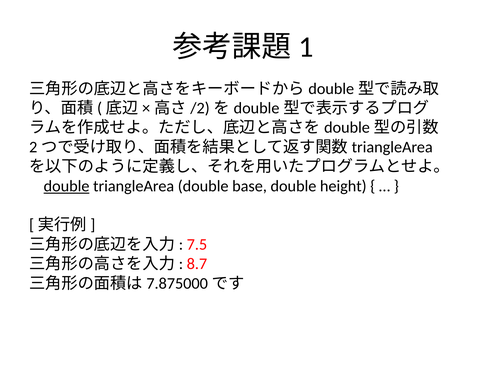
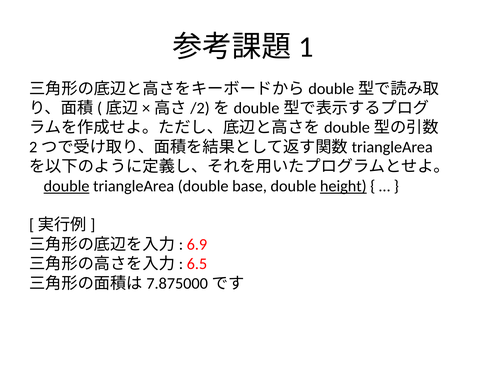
height underline: none -> present (343, 186)
7.5: 7.5 -> 6.9 (197, 244)
8.7: 8.7 -> 6.5 (197, 264)
